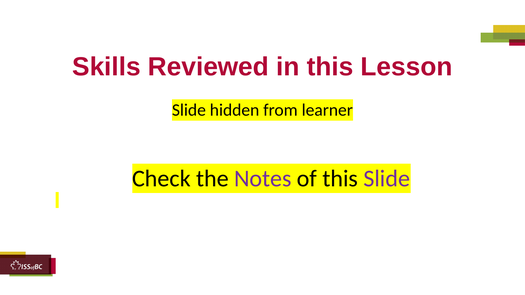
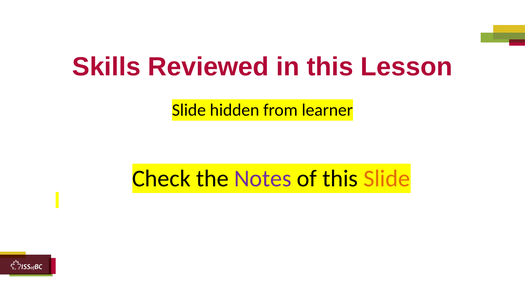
Slide colour: purple -> orange (387, 179)
